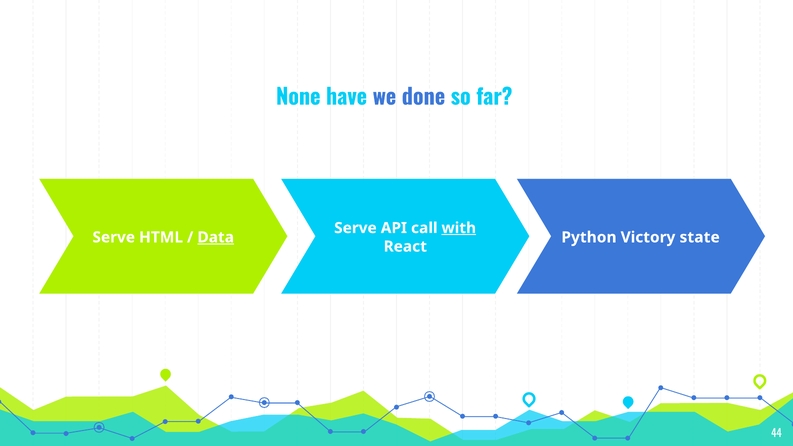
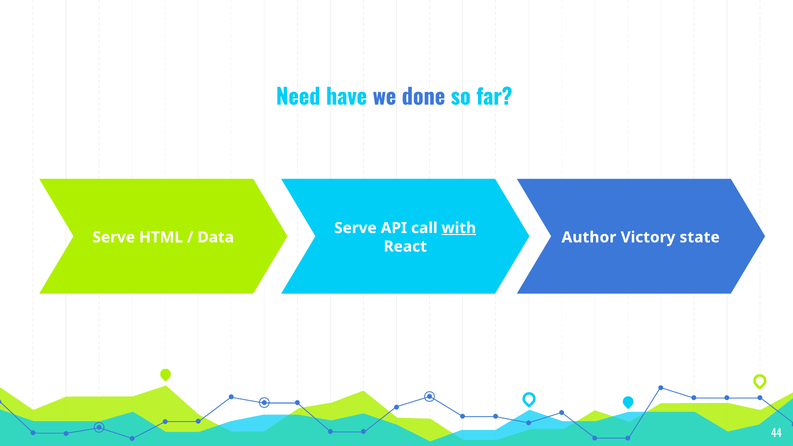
None: None -> Need (298, 97)
Data underline: present -> none (216, 237)
Python: Python -> Author (589, 237)
